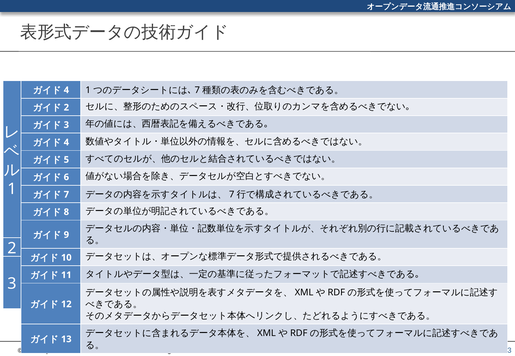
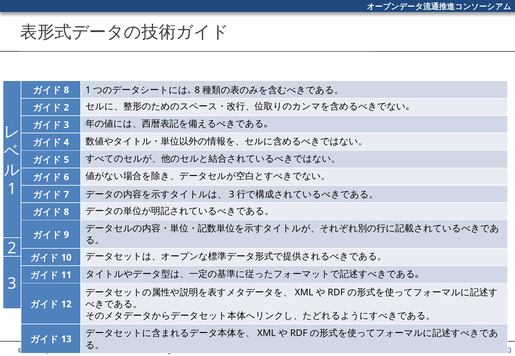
4: 4 -> 8 (66, 90)
7: 7 -> 8 (197, 90)
7: 7 -> 3 (232, 195)
